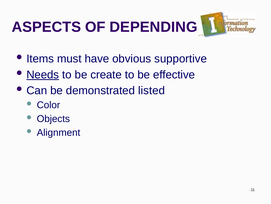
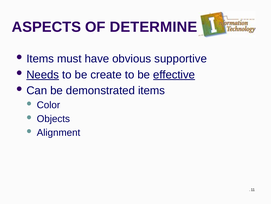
DEPENDING: DEPENDING -> DETERMINE (153, 27)
effective underline: none -> present (174, 74)
demonstrated listed: listed -> items (152, 90)
